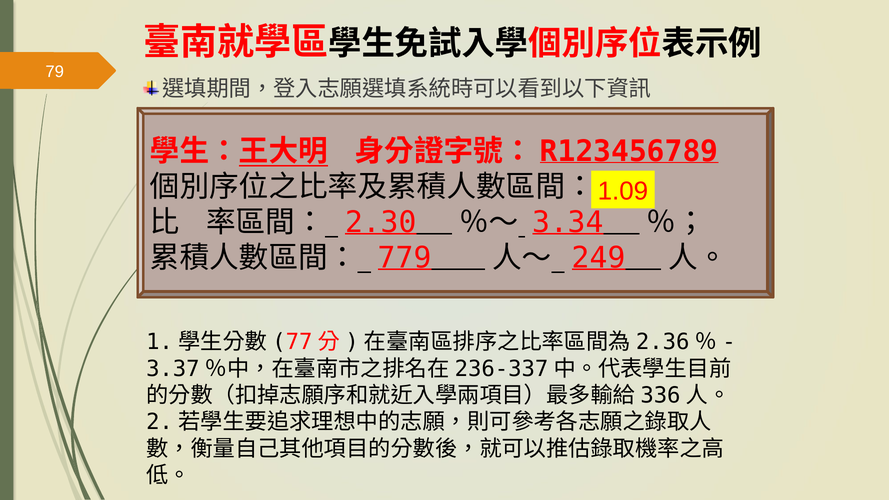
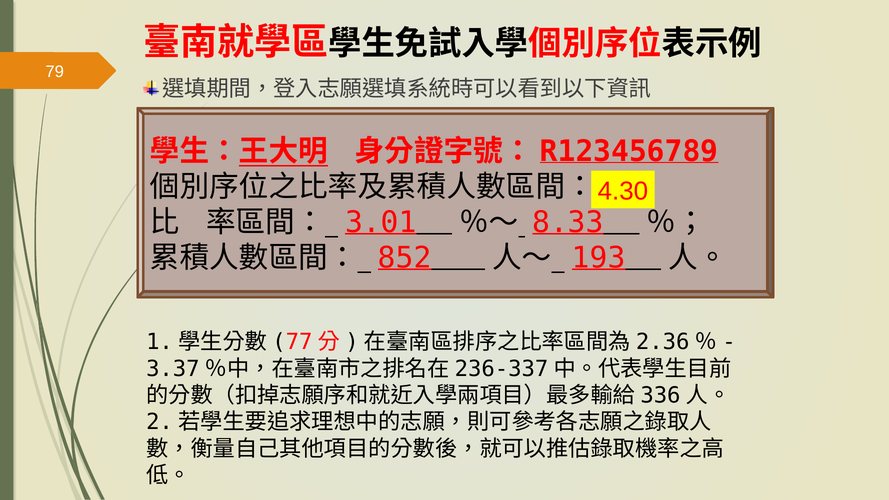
1.09: 1.09 -> 4.30 (623, 191)
2.30: 2.30 -> 3.01 (381, 223)
3.34: 3.34 -> 8.33 (568, 223)
779: 779 -> 852 (405, 258)
249: 249 -> 193 (599, 258)
